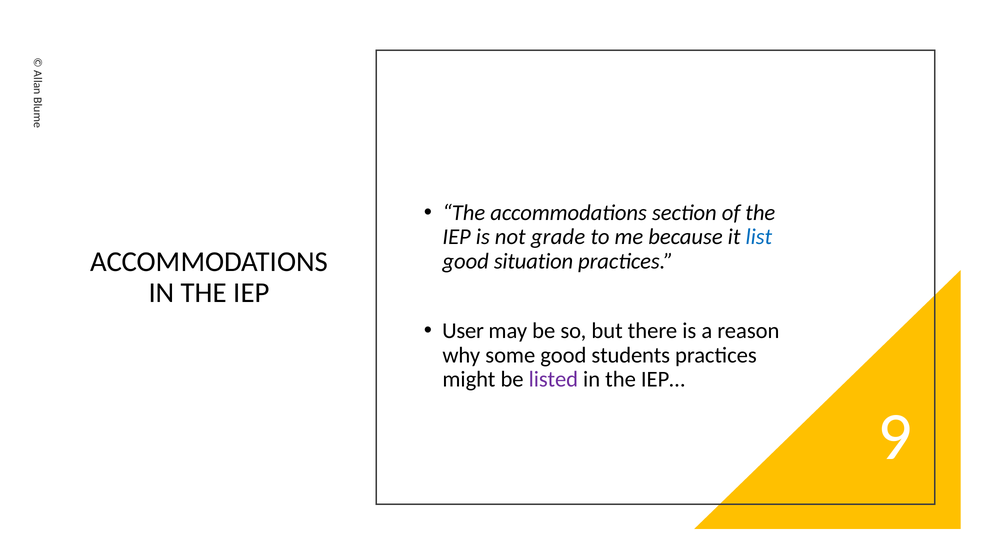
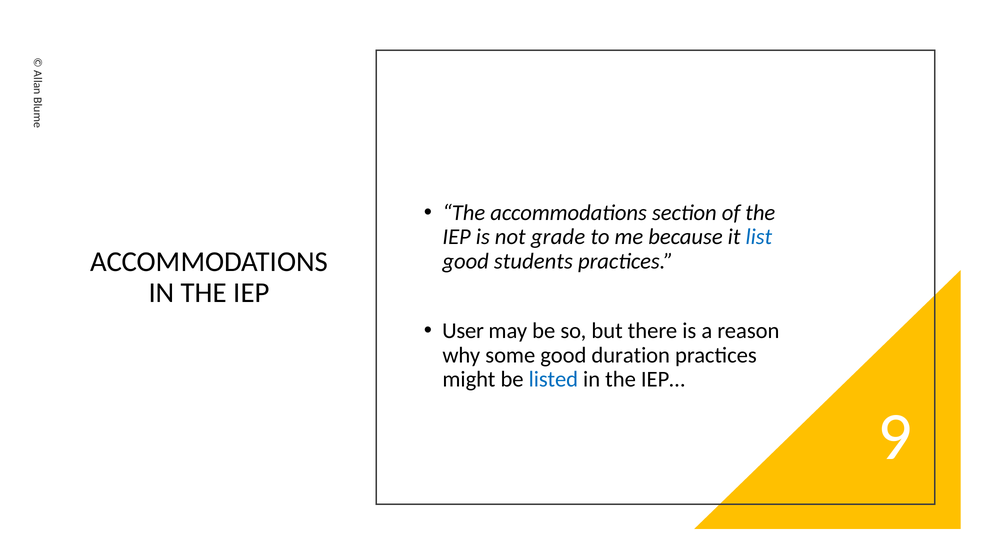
situation: situation -> students (533, 261)
students: students -> duration (631, 355)
listed colour: purple -> blue (553, 380)
